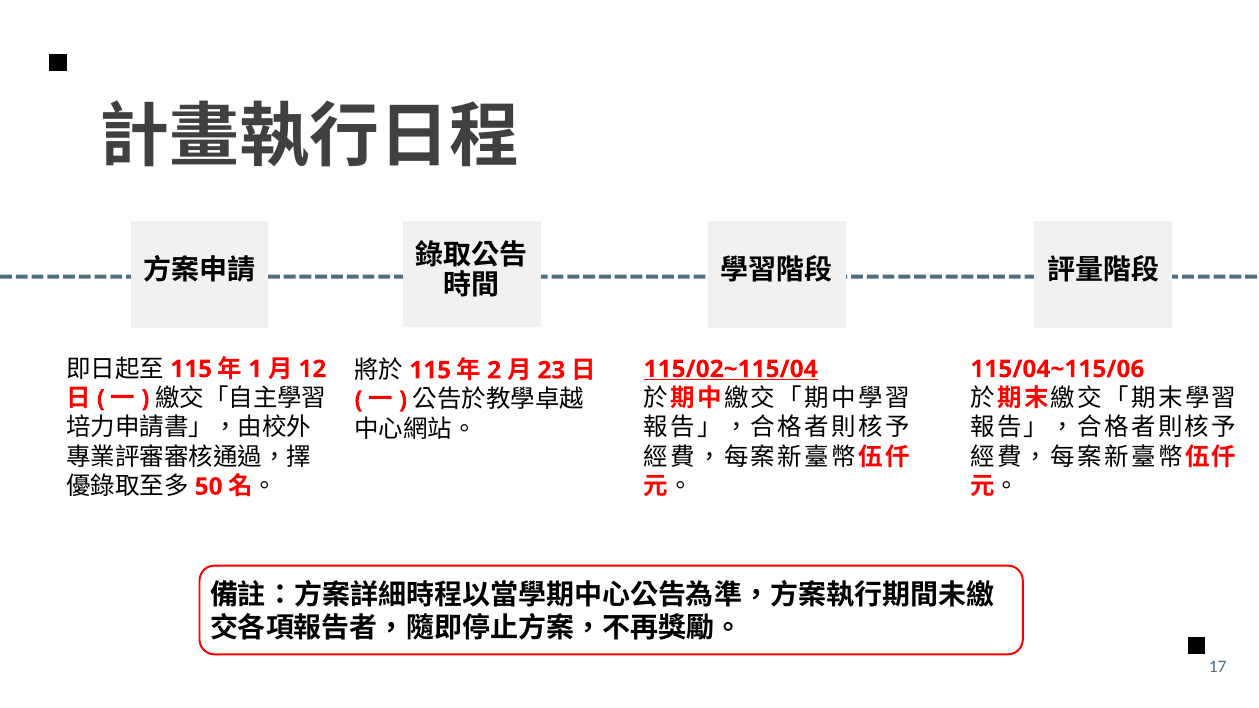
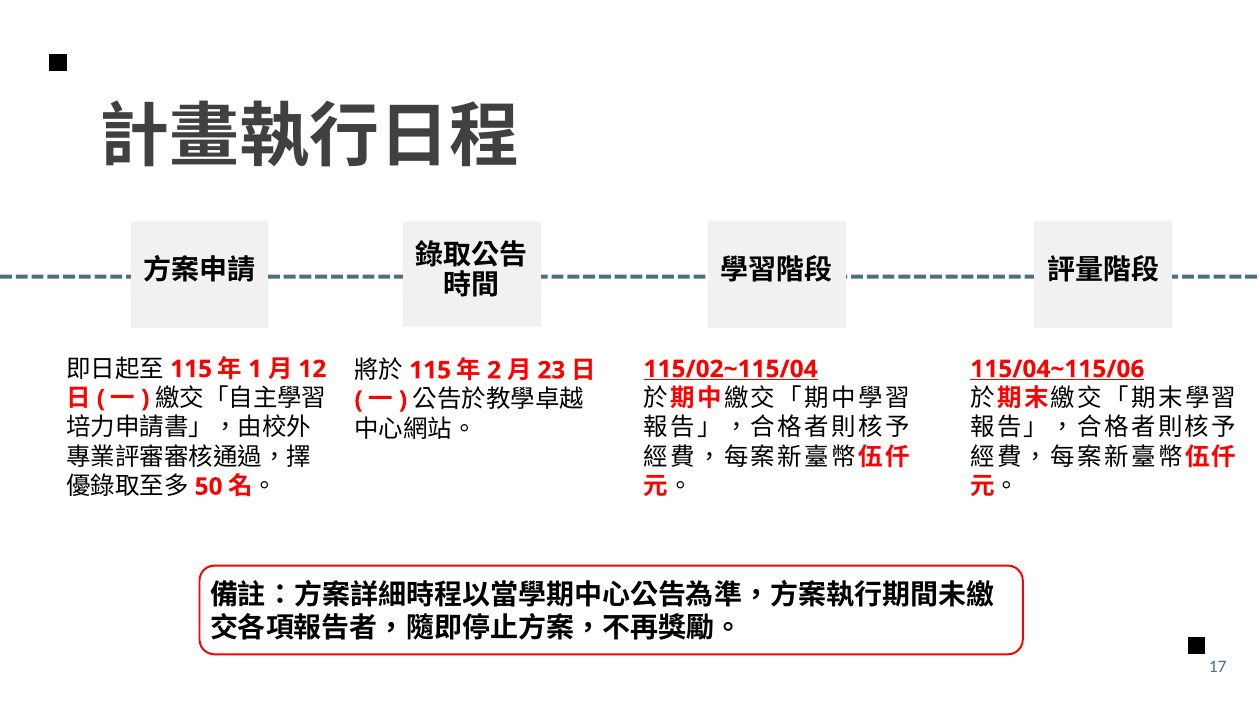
115/04~115/06 underline: none -> present (1057, 369)
